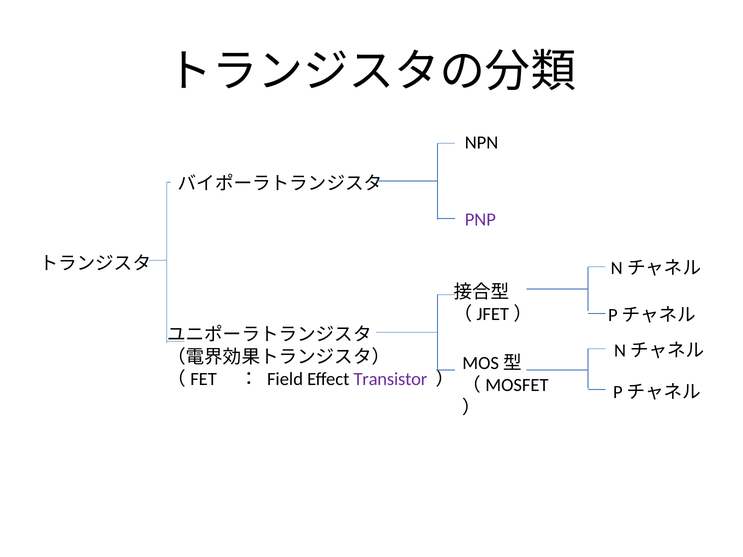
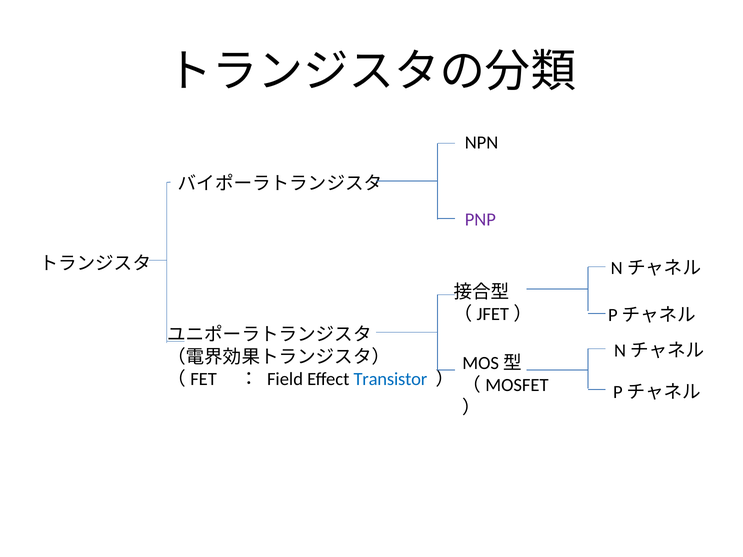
Transistor colour: purple -> blue (390, 379)
